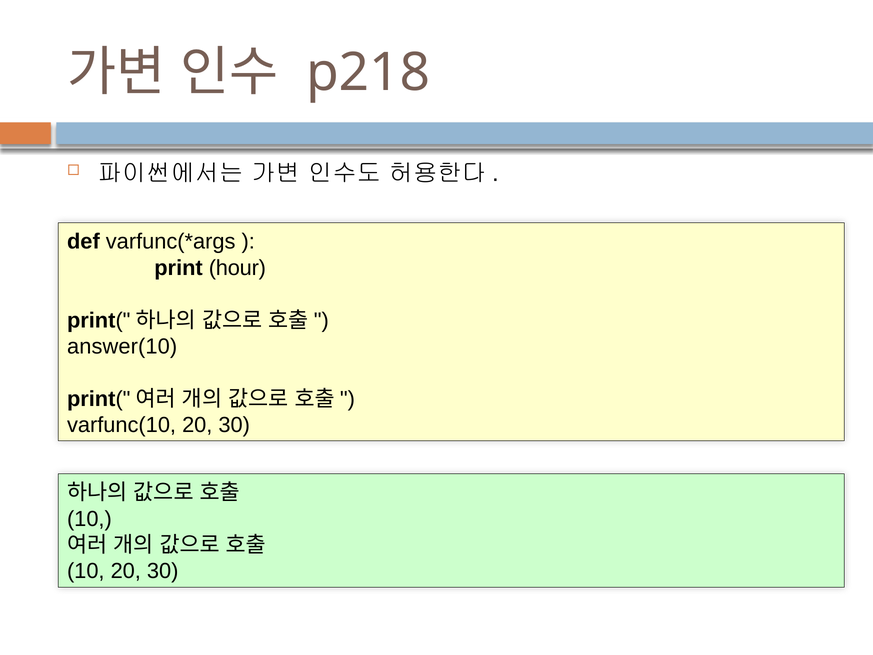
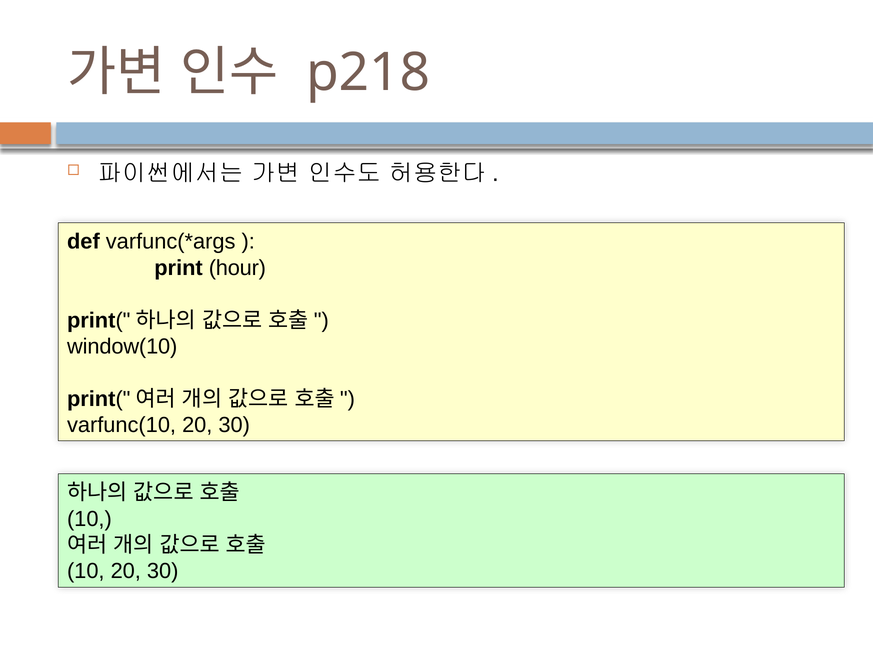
answer(10: answer(10 -> window(10 (122, 346)
